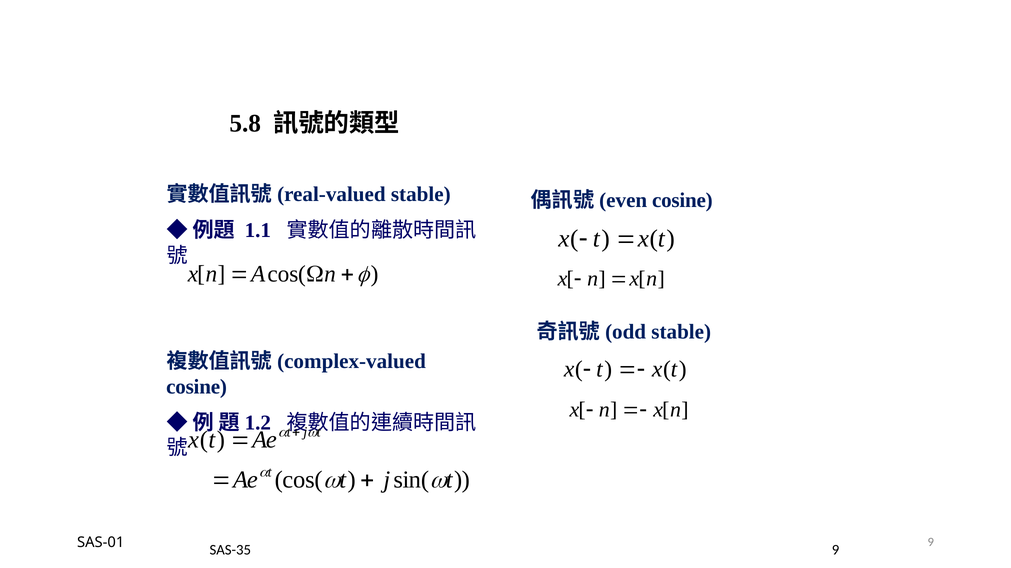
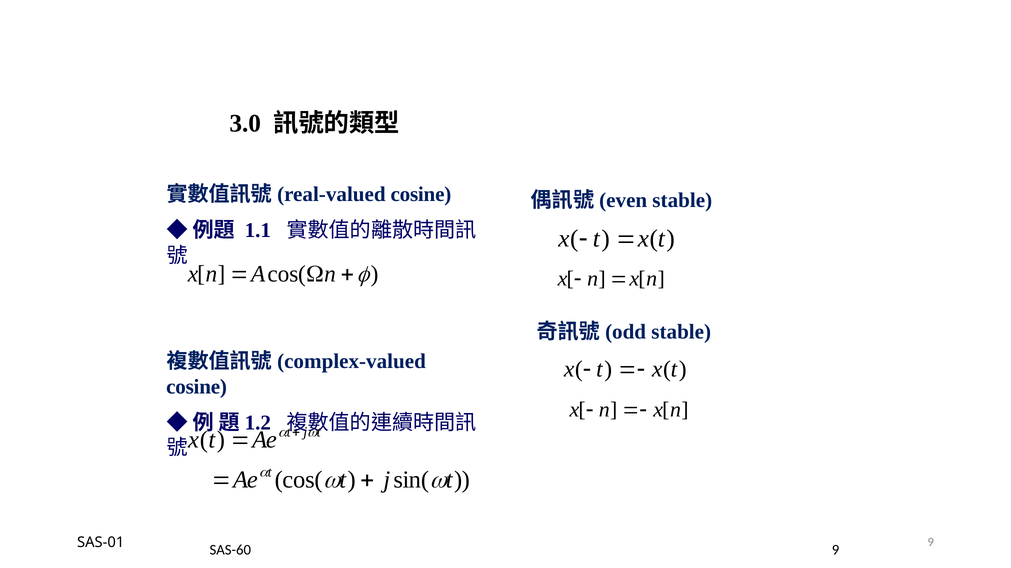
5.8: 5.8 -> 3.0 (245, 124)
stable: stable -> cosine (421, 195)
cosine: cosine -> stable (682, 201)
SAS-35: SAS-35 -> SAS-60 (230, 551)
